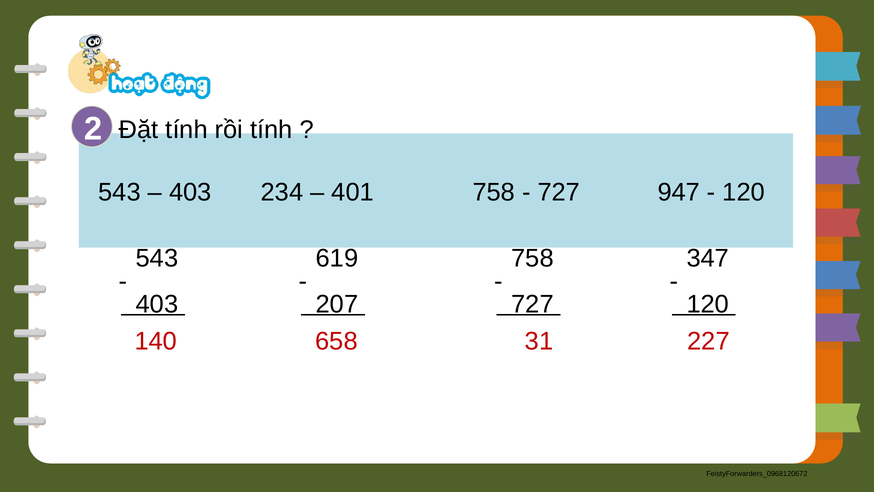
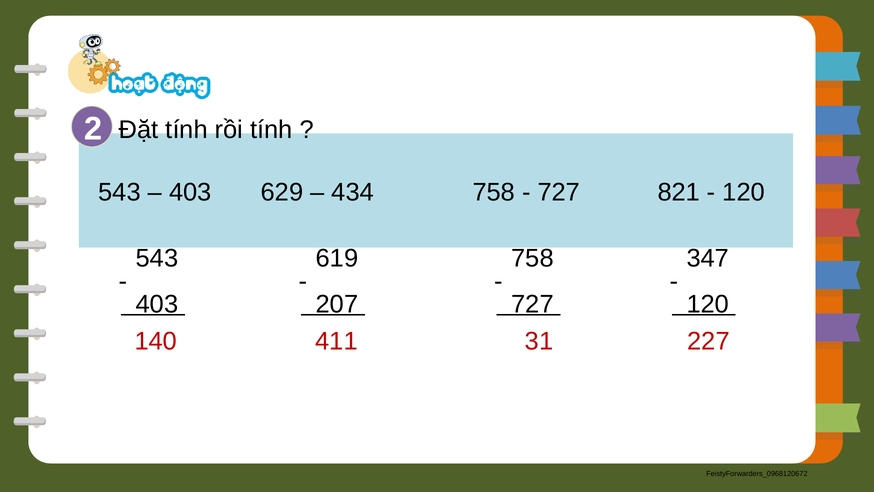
234: 234 -> 629 (282, 192)
401: 401 -> 434 (353, 192)
947: 947 -> 821 (679, 192)
658: 658 -> 411 (336, 341)
